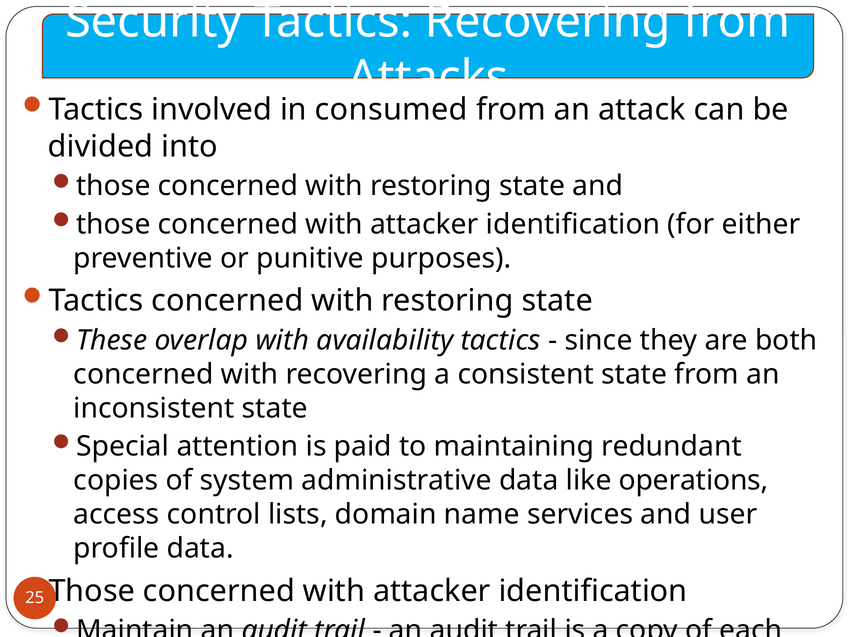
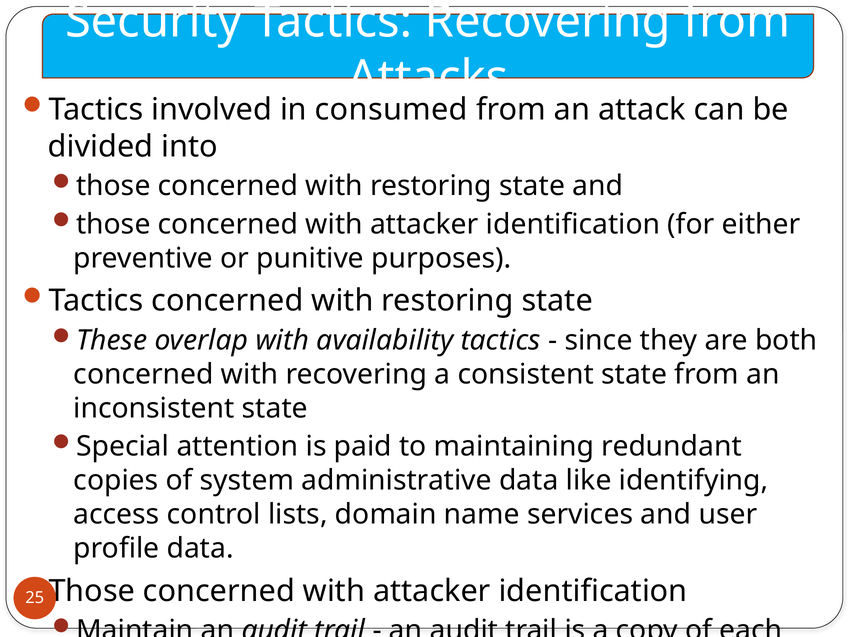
like operations: operations -> identifying (694, 480)
